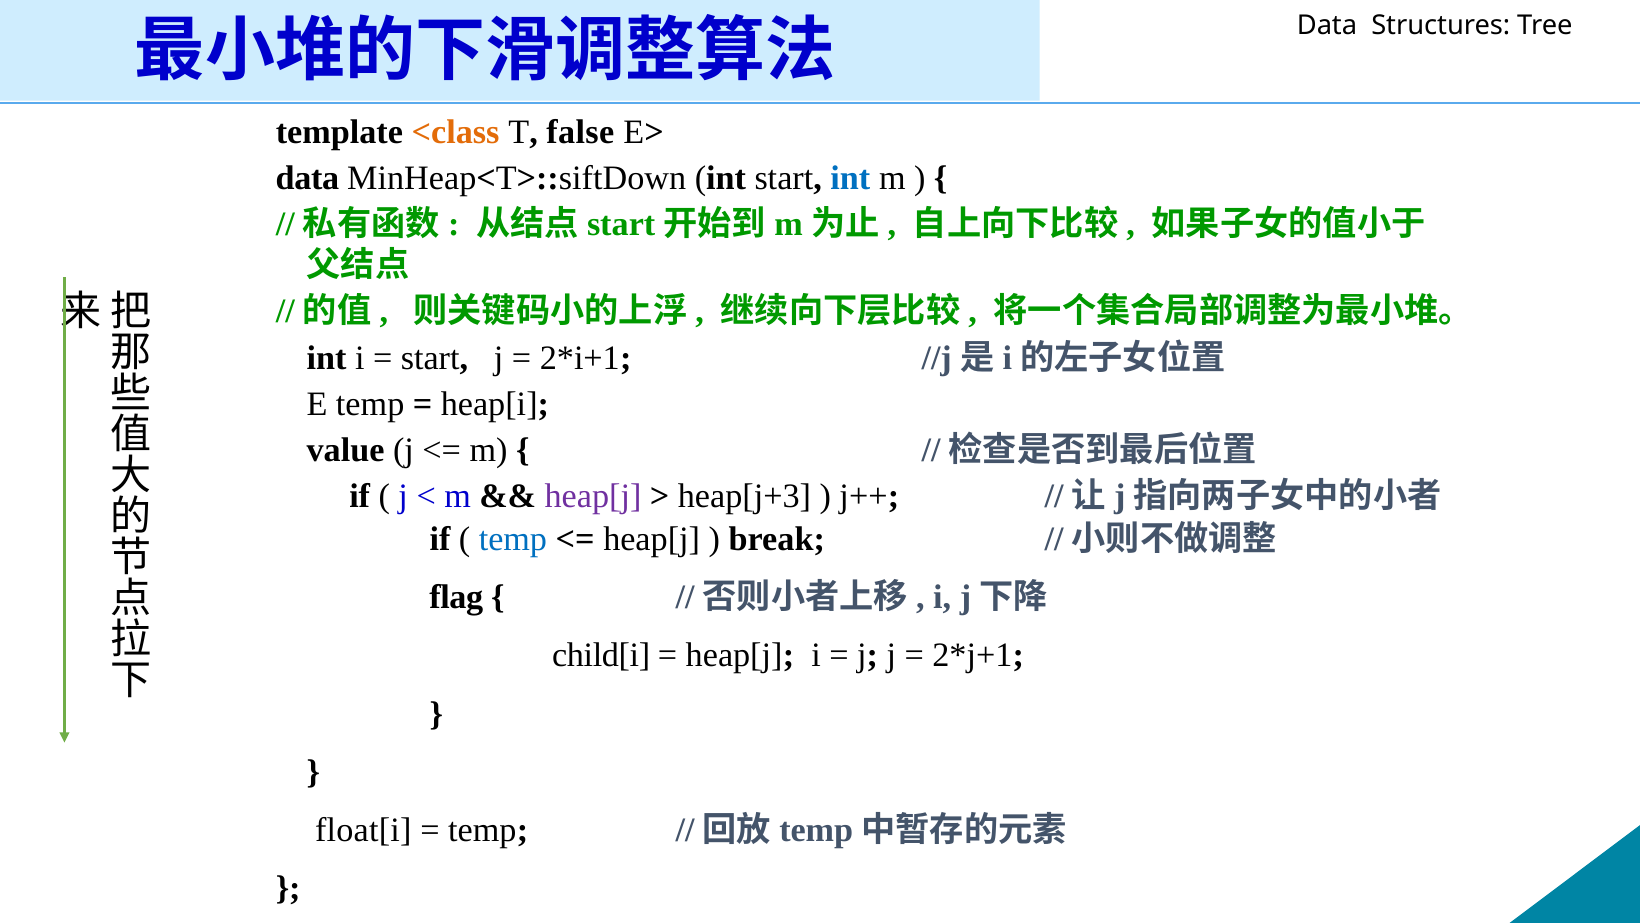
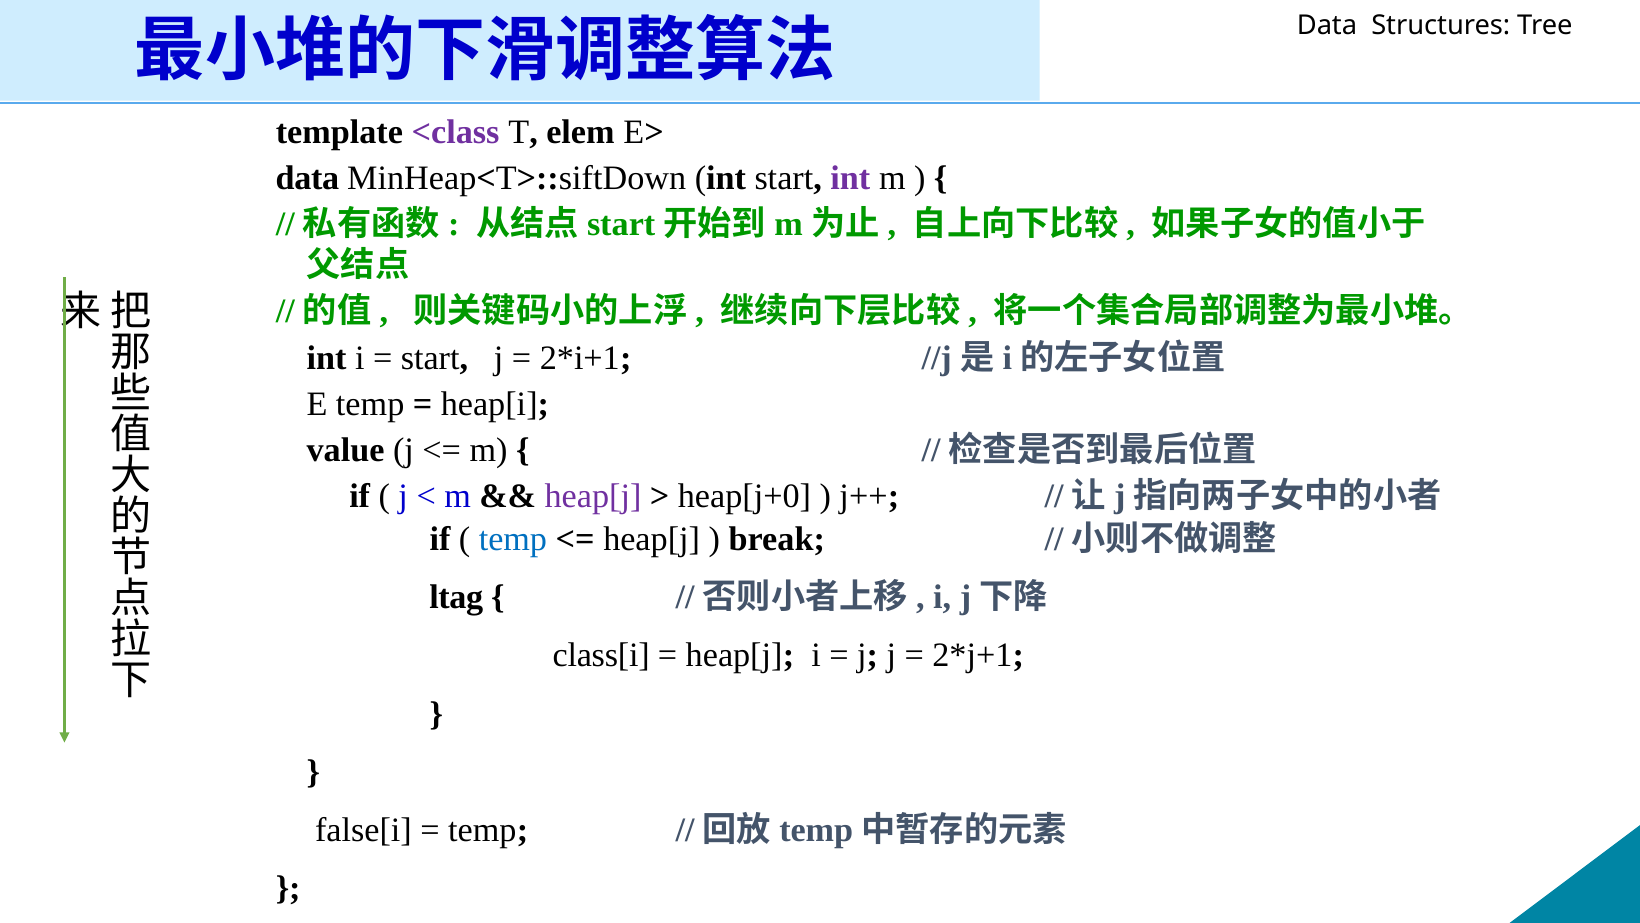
<class colour: orange -> purple (456, 132)
false: false -> elem (580, 132)
int colour: blue -> purple (850, 178)
heap[j+3: heap[j+3 -> heap[j+0 (744, 496)
flag: flag -> ltag (456, 597)
child[i: child[i -> class[i (601, 655)
float[i: float[i -> false[i (363, 830)
